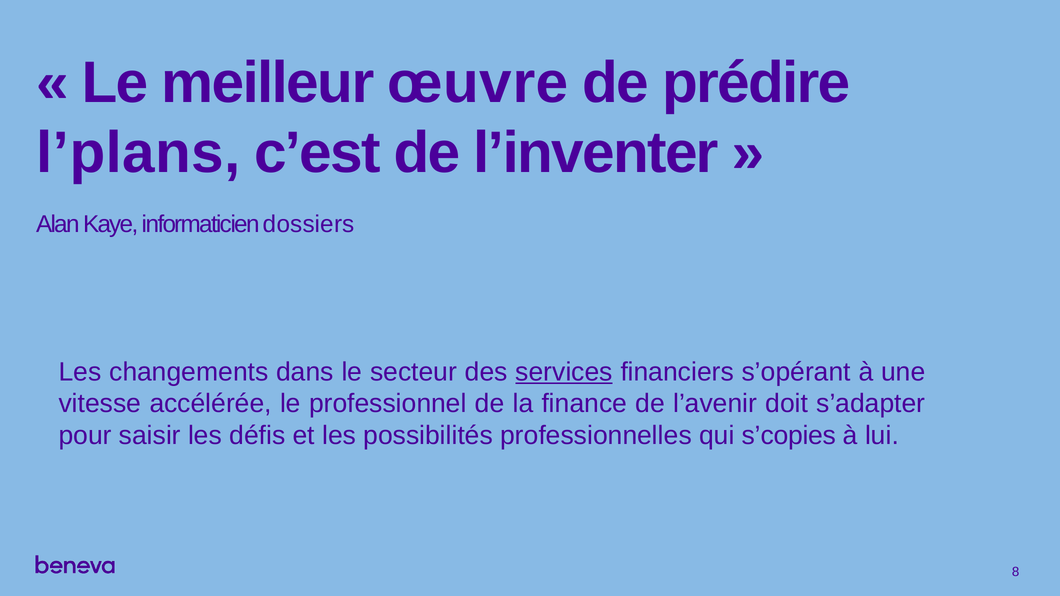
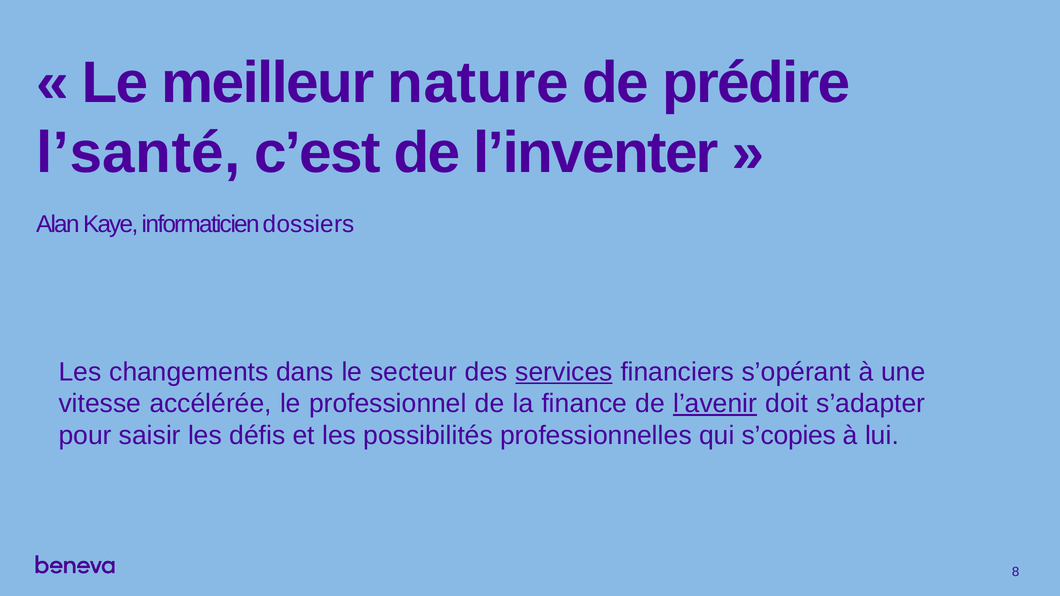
œuvre: œuvre -> nature (478, 83)
l’plans: l’plans -> l’santé (138, 153)
l’avenir underline: none -> present (715, 404)
